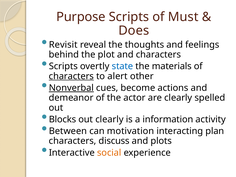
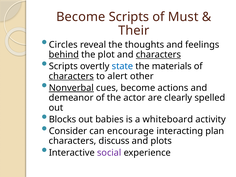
Purpose: Purpose -> Become (81, 17)
Does: Does -> Their (134, 31)
Revisit: Revisit -> Circles (63, 45)
behind underline: none -> present (64, 55)
characters underline: none -> present (158, 55)
out clearly: clearly -> babies (109, 119)
information: information -> whiteboard (168, 119)
Between: Between -> Consider (68, 131)
motivation: motivation -> encourage (131, 131)
social colour: orange -> purple (109, 153)
